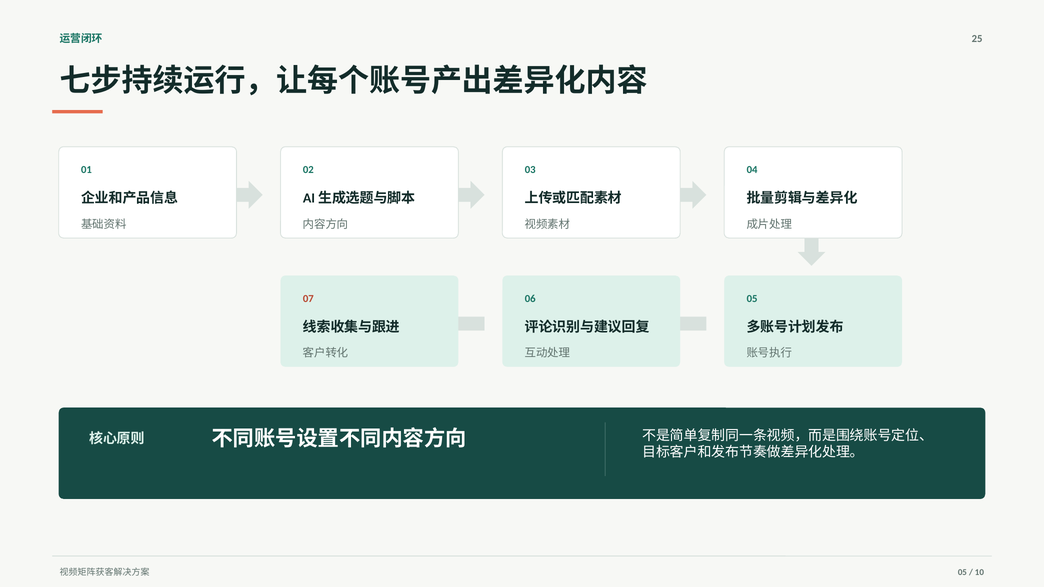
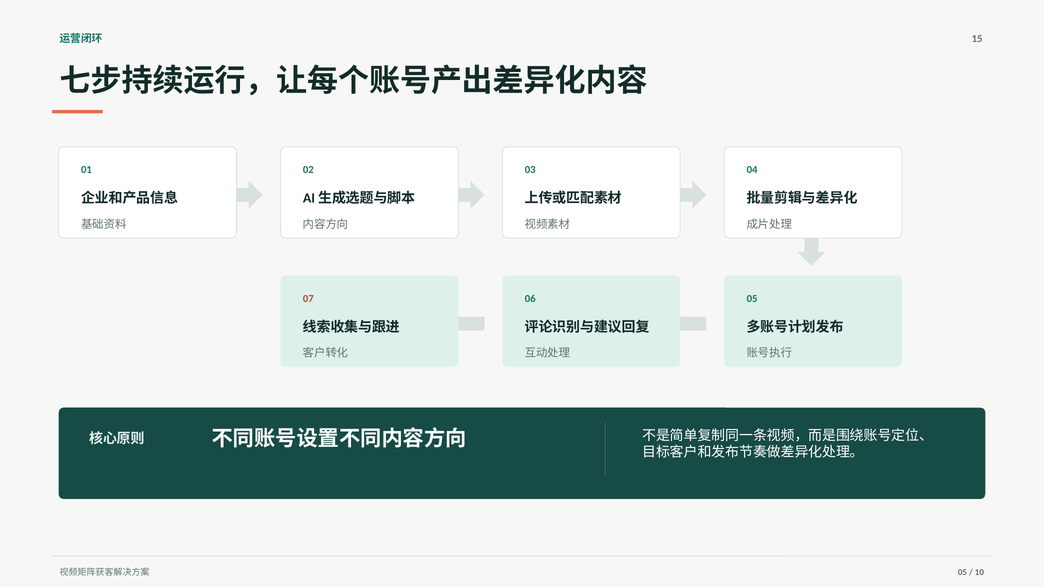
25: 25 -> 15 (977, 39)
